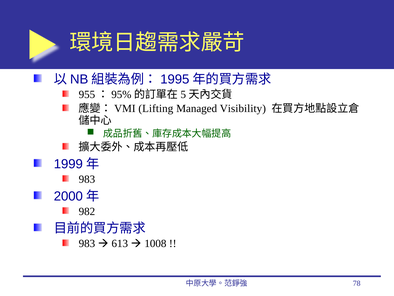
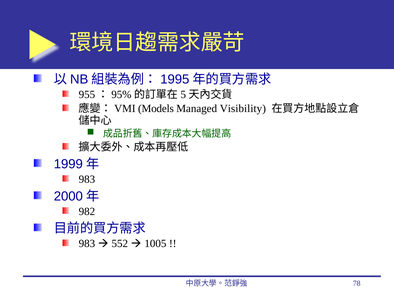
Lifting: Lifting -> Models (156, 108)
613: 613 -> 552 (120, 243)
1008: 1008 -> 1005 (155, 243)
